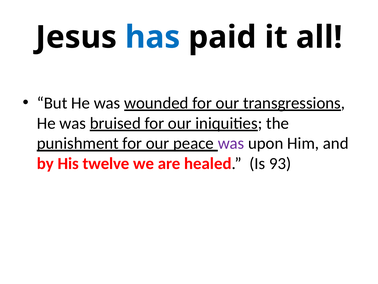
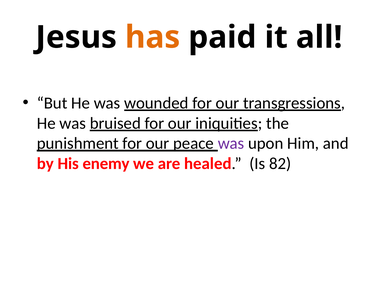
has colour: blue -> orange (153, 37)
twelve: twelve -> enemy (106, 163)
93: 93 -> 82 (280, 163)
